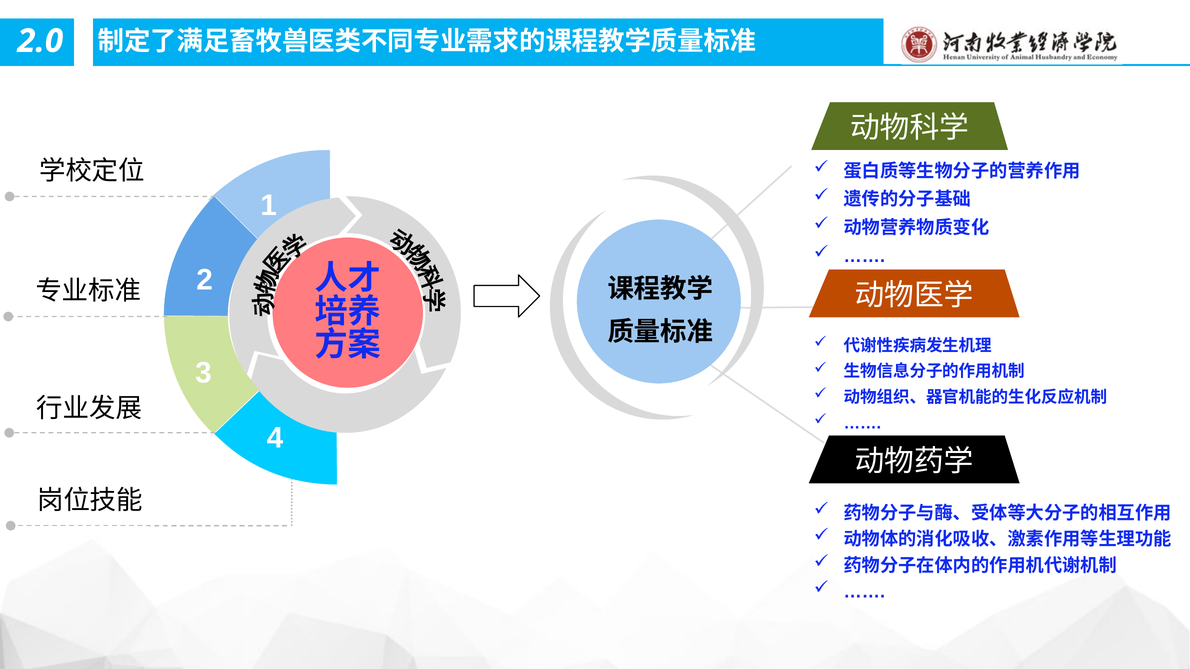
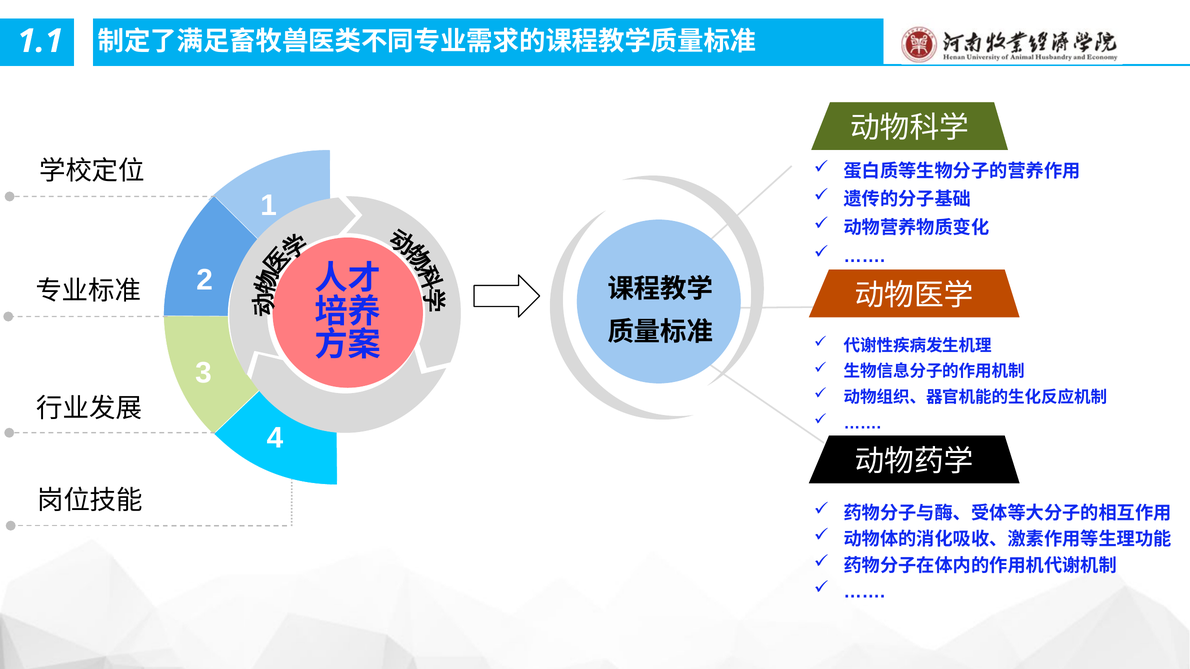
2.0: 2.0 -> 1.1 (40, 41)
